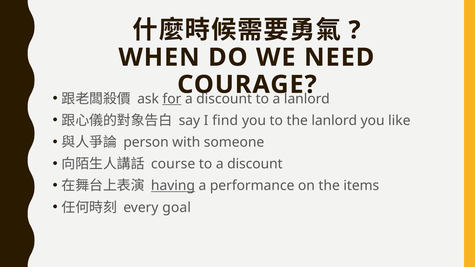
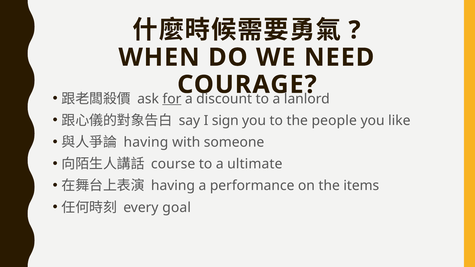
find: find -> sign (225, 121)
the lanlord: lanlord -> people (334, 121)
person: person -> having (146, 142)
to a discount: discount -> ultimate (255, 164)
having underline: present -> none (173, 186)
